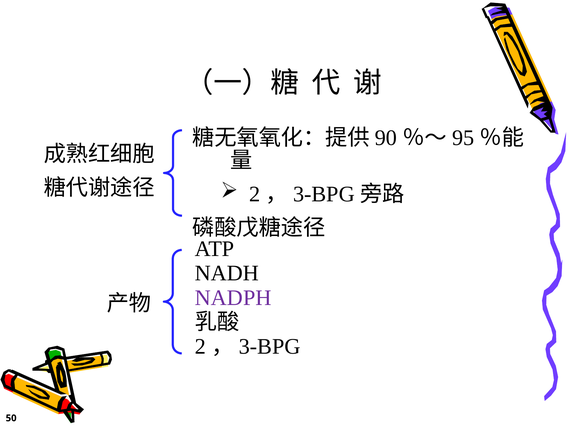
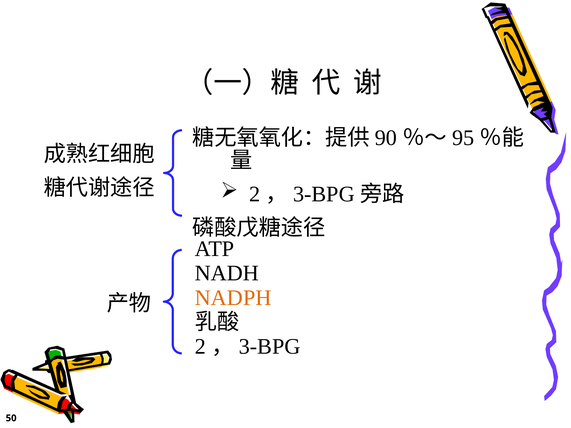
NADPH colour: purple -> orange (233, 298)
